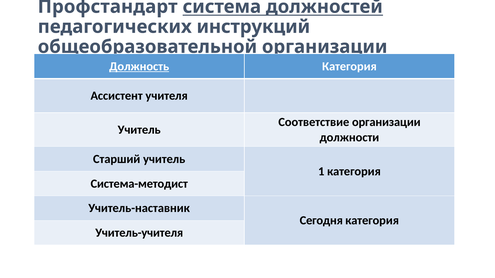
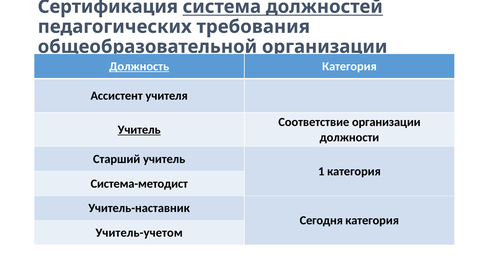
Профстандарт: Профстандарт -> Сертификация (108, 7)
инструкций: инструкций -> требования (253, 27)
Учитель underline: none -> present (139, 130)
Учитель-учителя: Учитель-учителя -> Учитель-учетом (139, 233)
